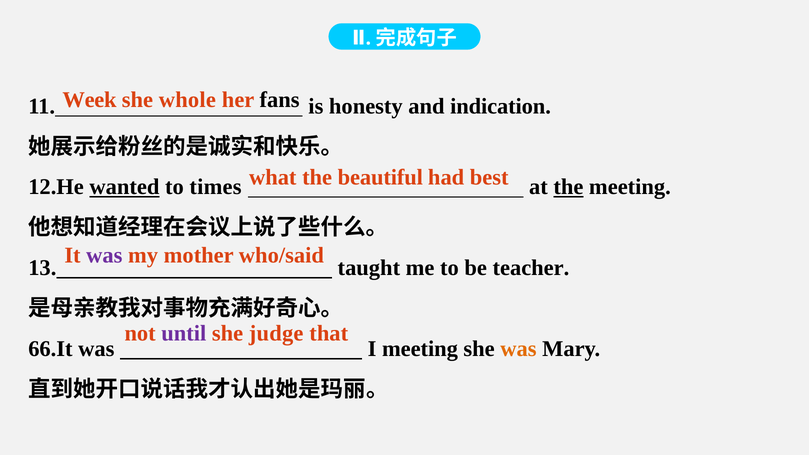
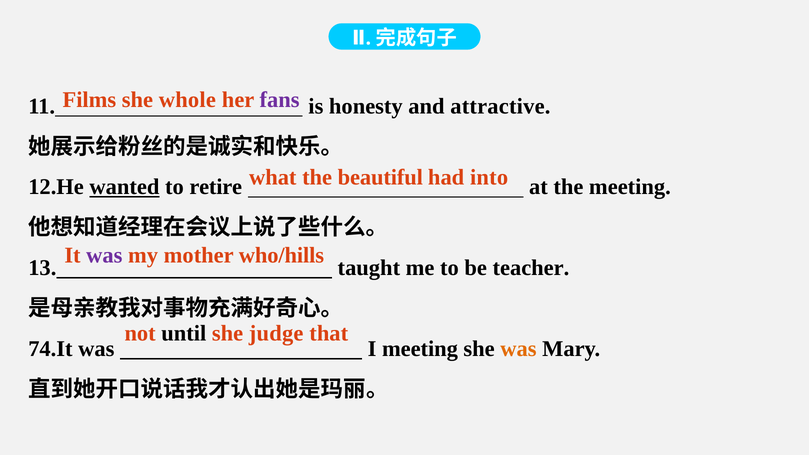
Week: Week -> Films (89, 100)
fans colour: black -> purple (280, 100)
indication: indication -> attractive (500, 106)
best: best -> into (489, 177)
times: times -> retire (216, 187)
the underline: present -> none (568, 187)
who/said: who/said -> who/hills (281, 255)
until colour: purple -> black (184, 333)
66.It: 66.It -> 74.It (50, 349)
